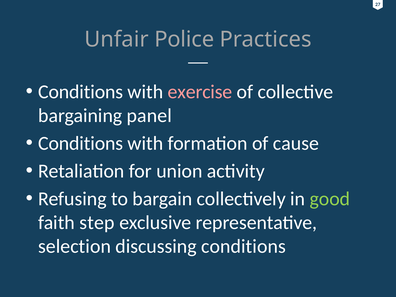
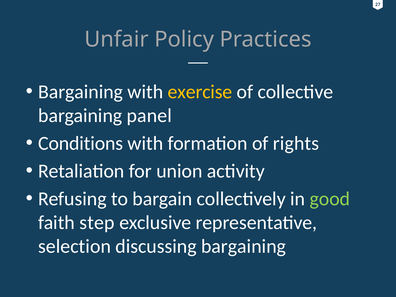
Police: Police -> Policy (184, 39)
Conditions: Conditions -> Bargaining (81, 92)
exercise colour: pink -> yellow (200, 92)
cause: cause -> rights (296, 143)
discussing conditions: conditions -> bargaining (244, 246)
